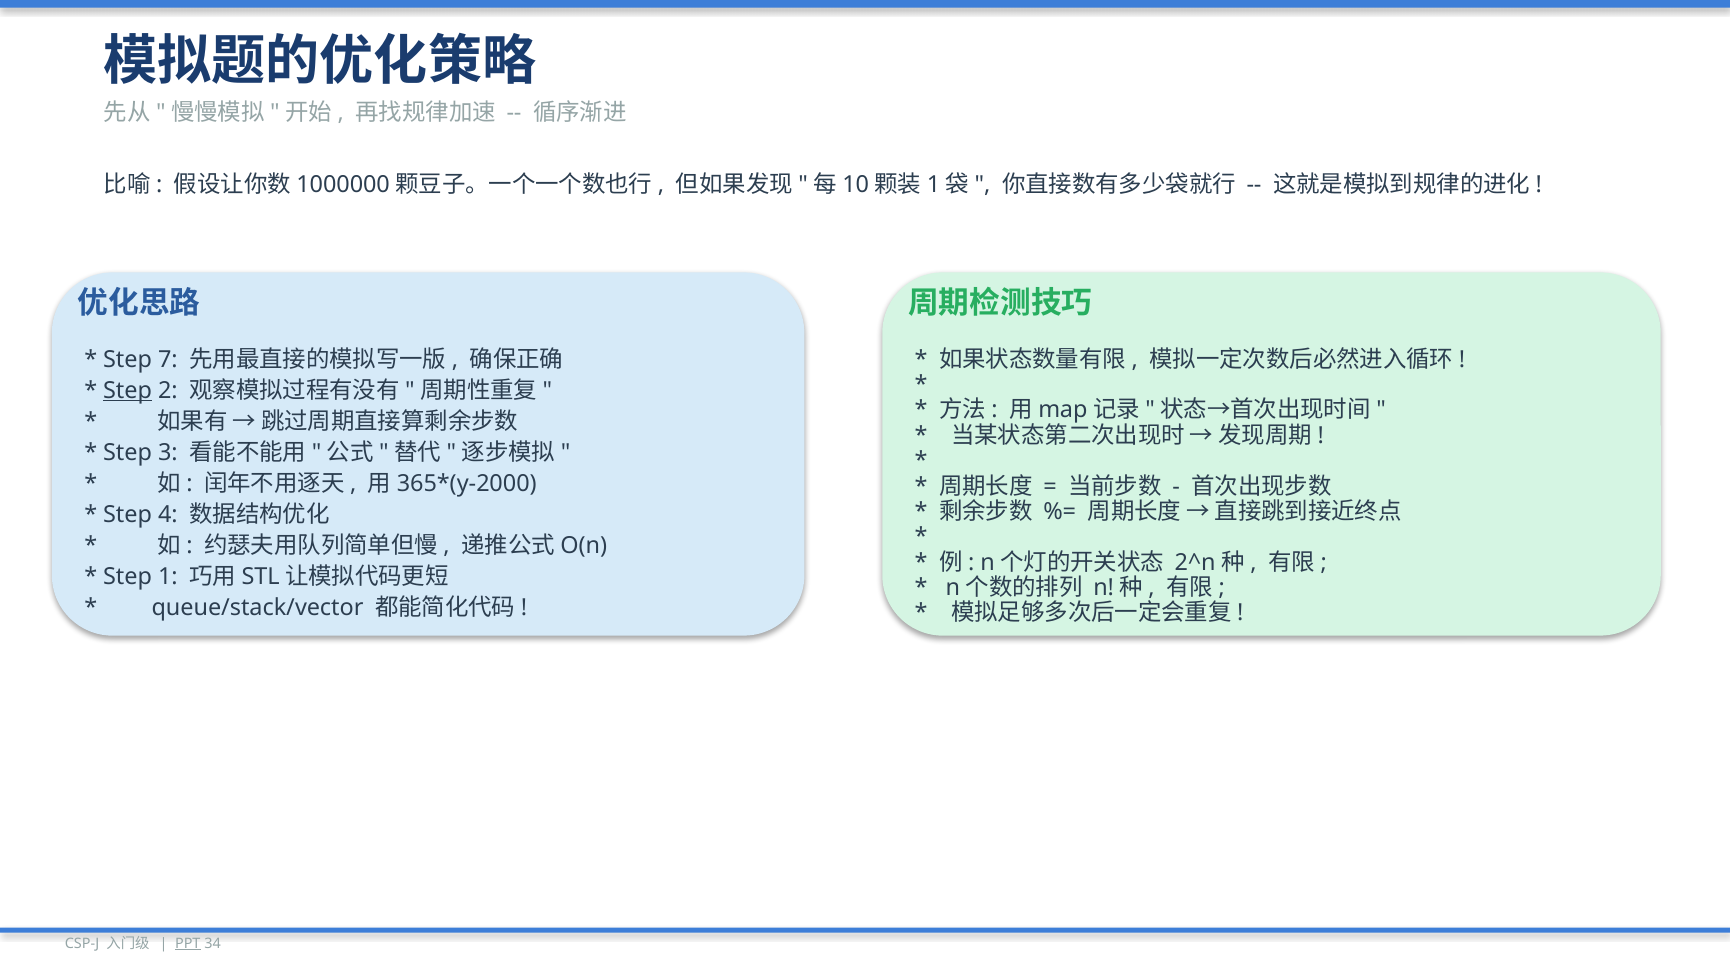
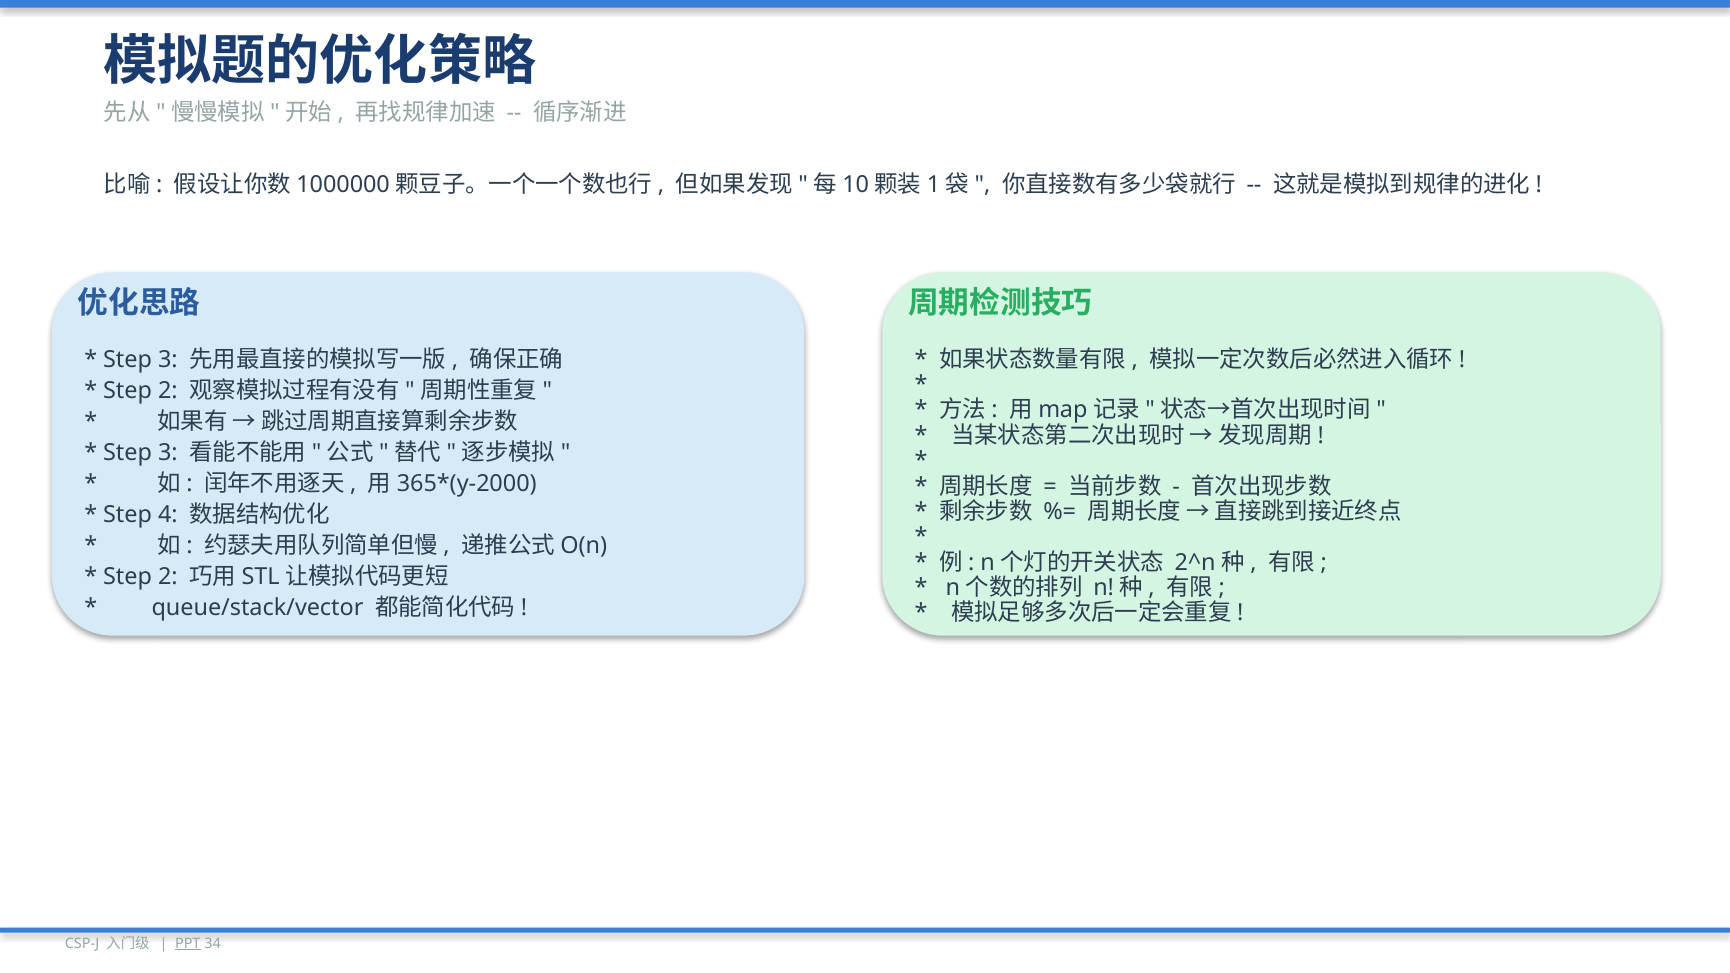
7: 7 -> 3 (168, 360)
Step underline: present -> none (128, 391)
1: 1 -> 2 (168, 577)
